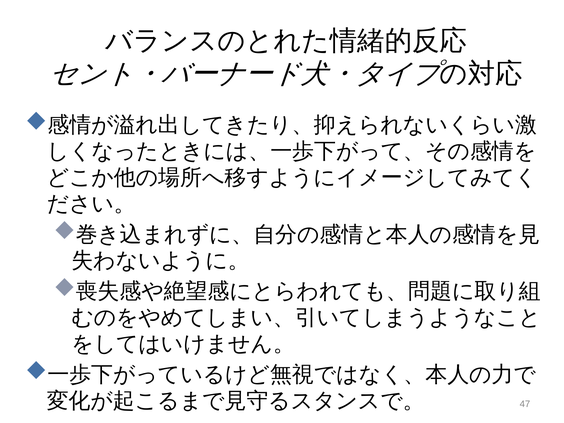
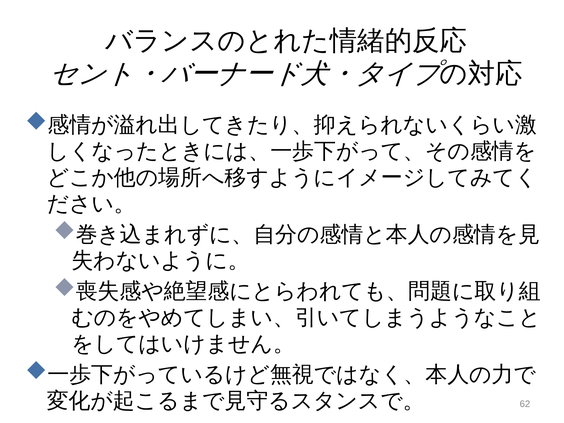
47: 47 -> 62 (525, 404)
